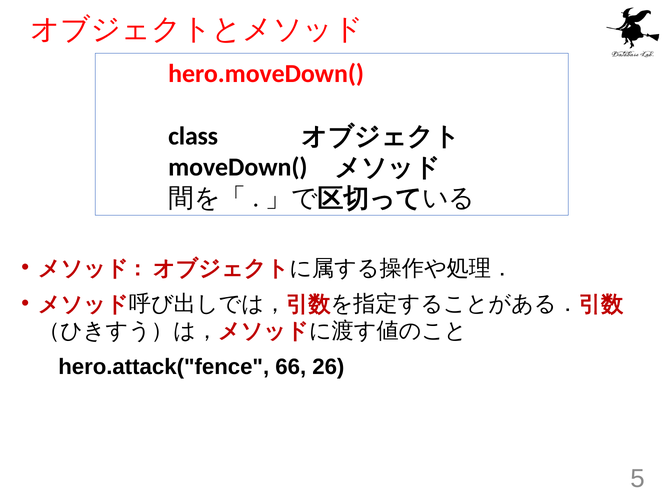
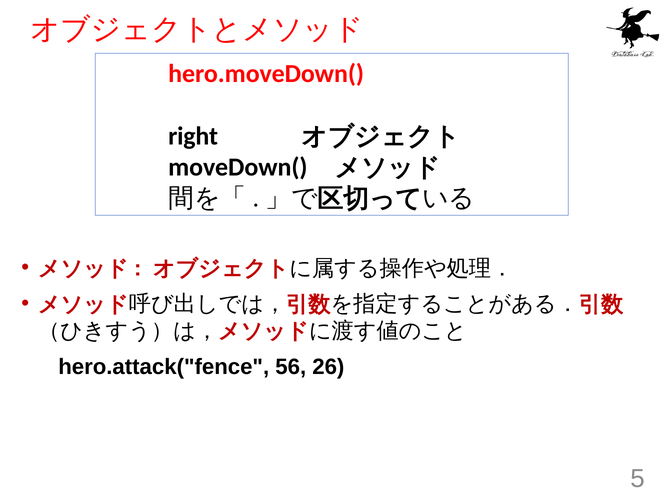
class: class -> right (193, 136)
66: 66 -> 56 (291, 366)
